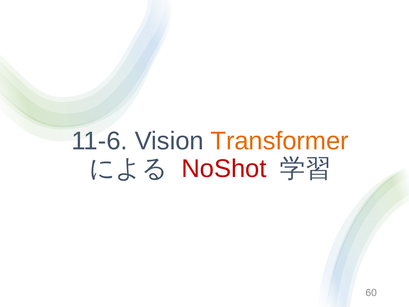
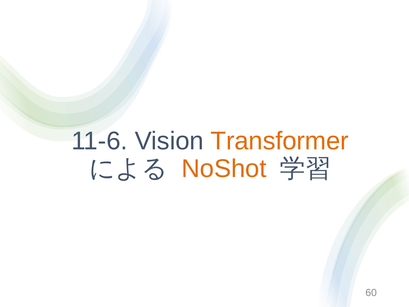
NoShot colour: red -> orange (224, 169)
